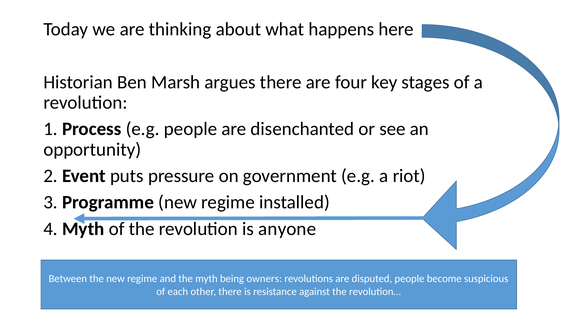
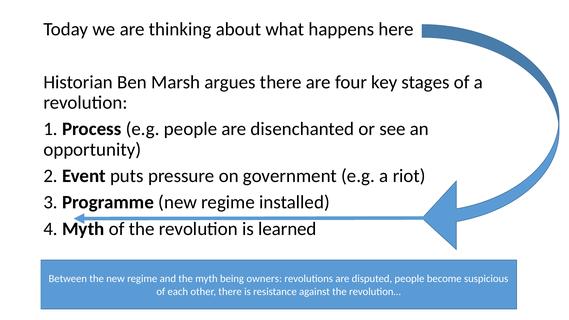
anyone: anyone -> learned (287, 229)
